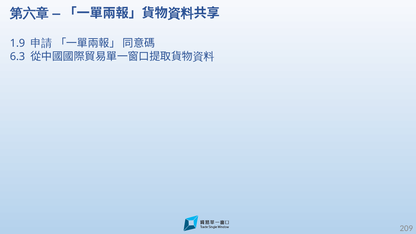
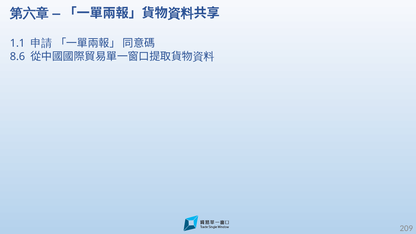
1.9: 1.9 -> 1.1 (17, 43)
6.3: 6.3 -> 8.6 (17, 57)
